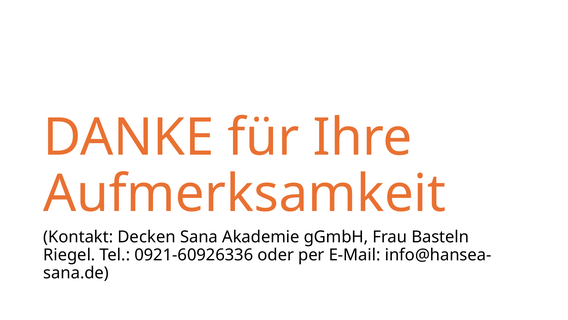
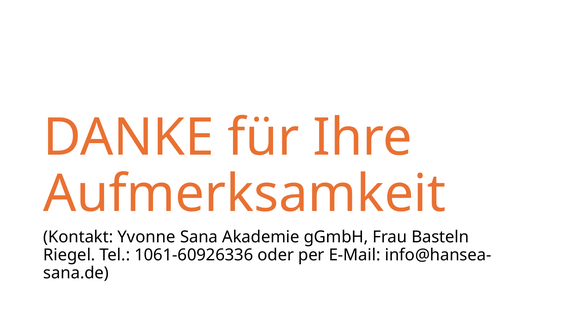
Decken: Decken -> Yvonne (147, 237)
0921-60926336: 0921-60926336 -> 1061-60926336 (194, 255)
